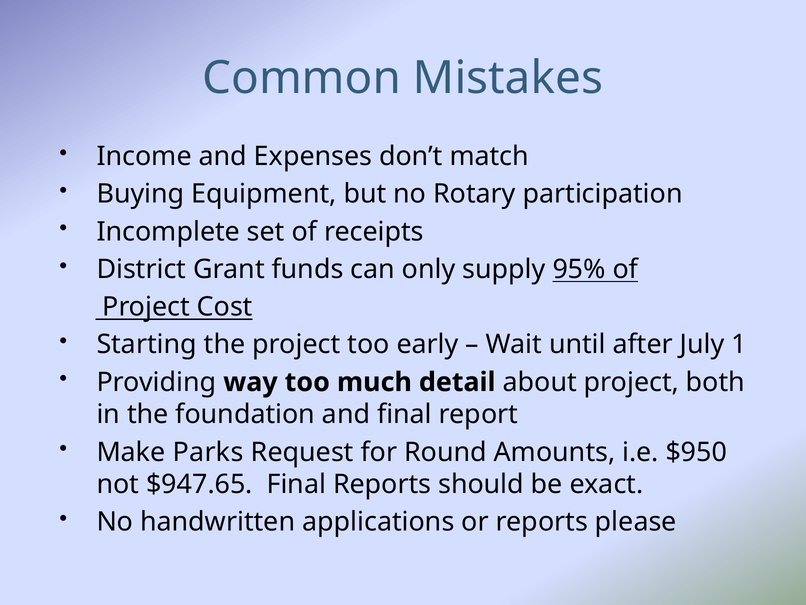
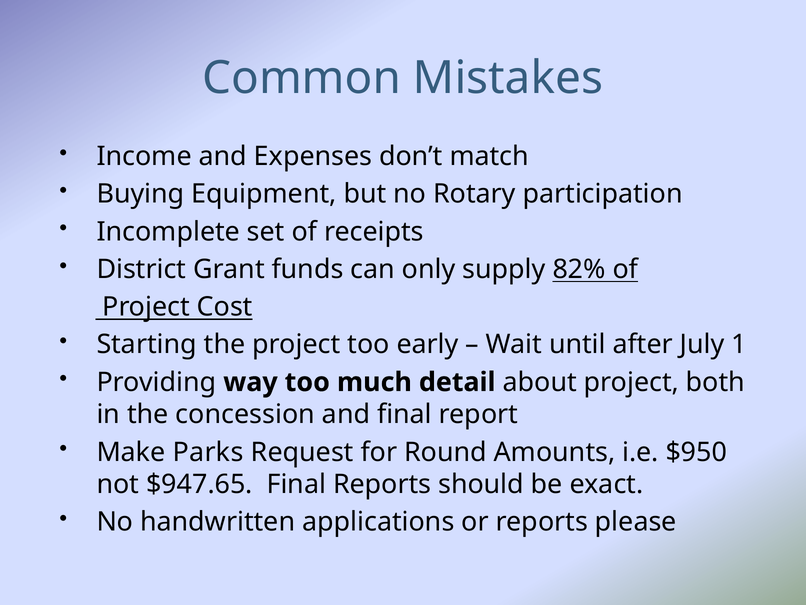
95%: 95% -> 82% (579, 269)
foundation: foundation -> concession (245, 414)
